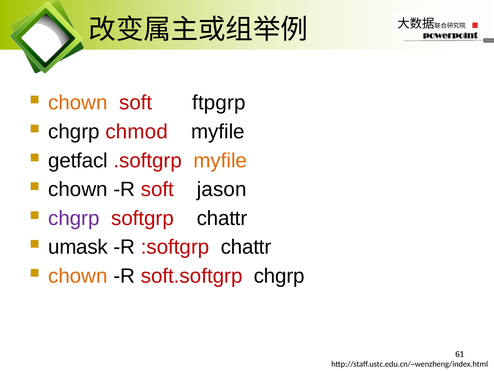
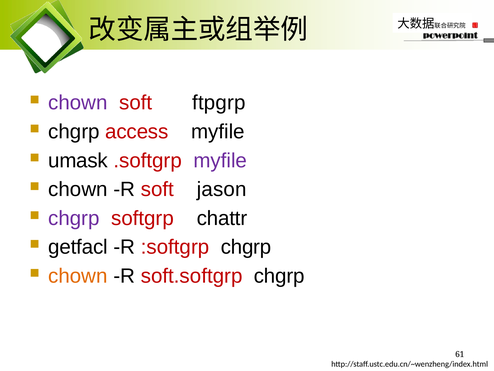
chown colour: orange -> purple (78, 103)
chmod: chmod -> access (137, 132)
getfacl: getfacl -> umask (78, 160)
myfile colour: orange -> purple (220, 160)
umask: umask -> getfacl (78, 247)
:softgrp chattr: chattr -> chgrp (246, 247)
